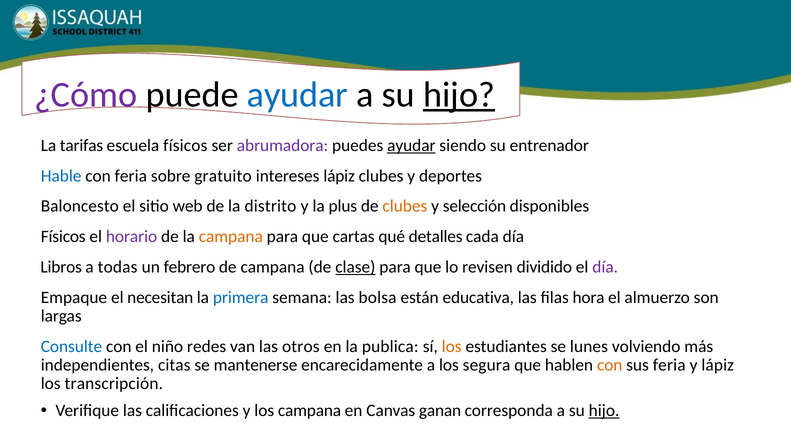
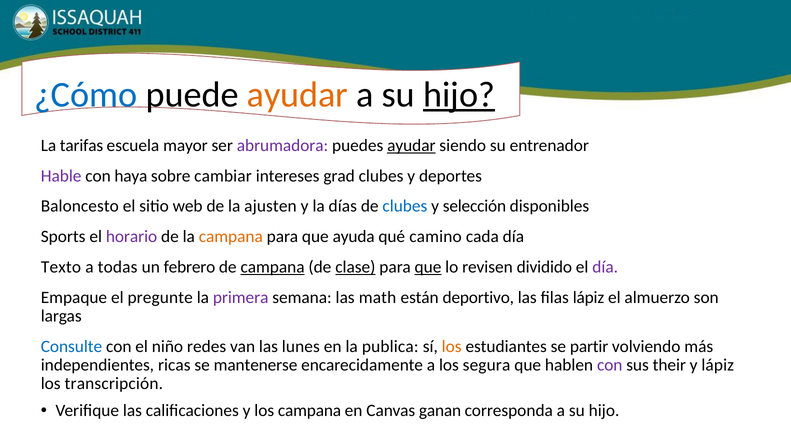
¿Cómo colour: purple -> blue (86, 95)
ayudar colour: blue -> orange (297, 95)
escuela físicos: físicos -> mayor (185, 145)
Hable colour: blue -> purple (61, 176)
con feria: feria -> haya (131, 176)
gratuito: gratuito -> cambiar (223, 176)
intereses lápiz: lápiz -> grad (339, 176)
distrito: distrito -> ajusten (270, 206)
plus: plus -> días (343, 206)
clubes colour: orange -> blue (405, 206)
Físicos: Físicos -> Sports (63, 237)
cartas: cartas -> ayuda (354, 237)
detalles: detalles -> camino (435, 237)
Libros: Libros -> Texto (61, 267)
campana underline: none -> present (273, 267)
que underline: none -> present (428, 267)
necesitan: necesitan -> pregunte (160, 297)
primera colour: blue -> purple (241, 297)
bolsa: bolsa -> math (378, 297)
educativa: educativa -> deportivo (478, 297)
filas hora: hora -> lápiz (589, 297)
otros: otros -> lunes (301, 346)
lunes: lunes -> partir (589, 346)
citas: citas -> ricas (174, 365)
con colour: orange -> purple (610, 365)
sus feria: feria -> their (669, 365)
hijo underline: present -> none (604, 411)
